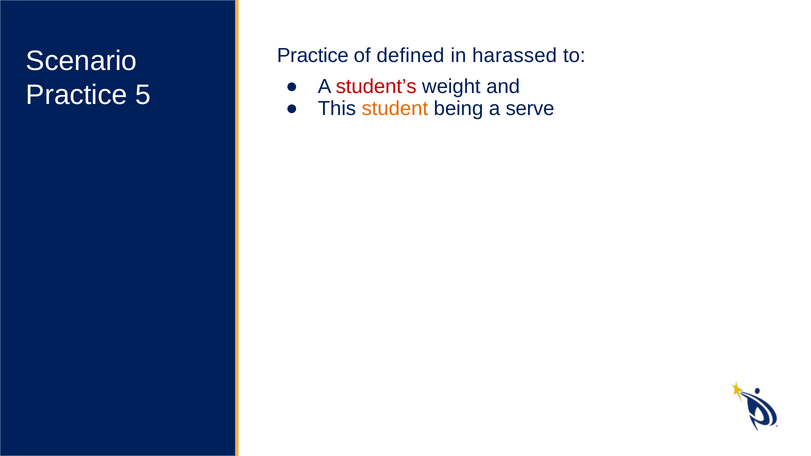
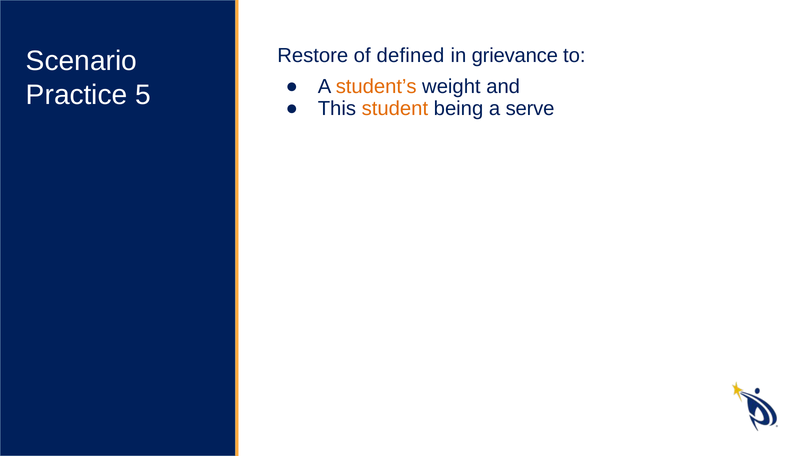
Practice: Practice -> Restore (313, 56)
harassed: harassed -> grievance (515, 56)
student’s colour: red -> orange (376, 87)
